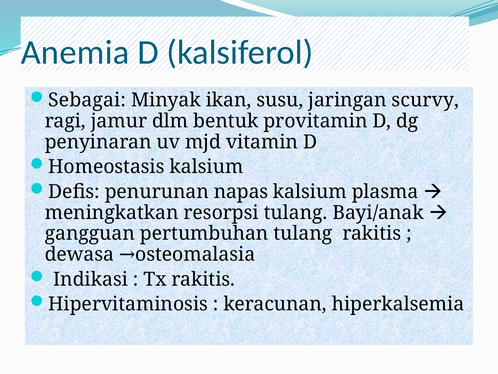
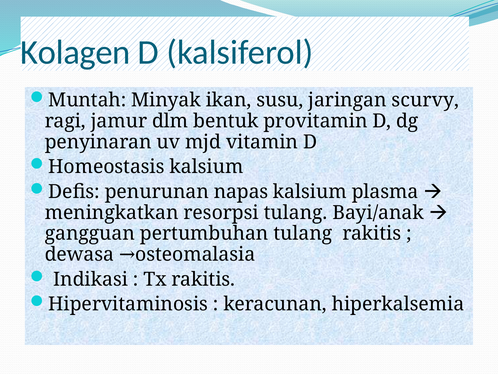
Anemia: Anemia -> Kolagen (75, 52)
Sebagai: Sebagai -> Muntah (87, 100)
